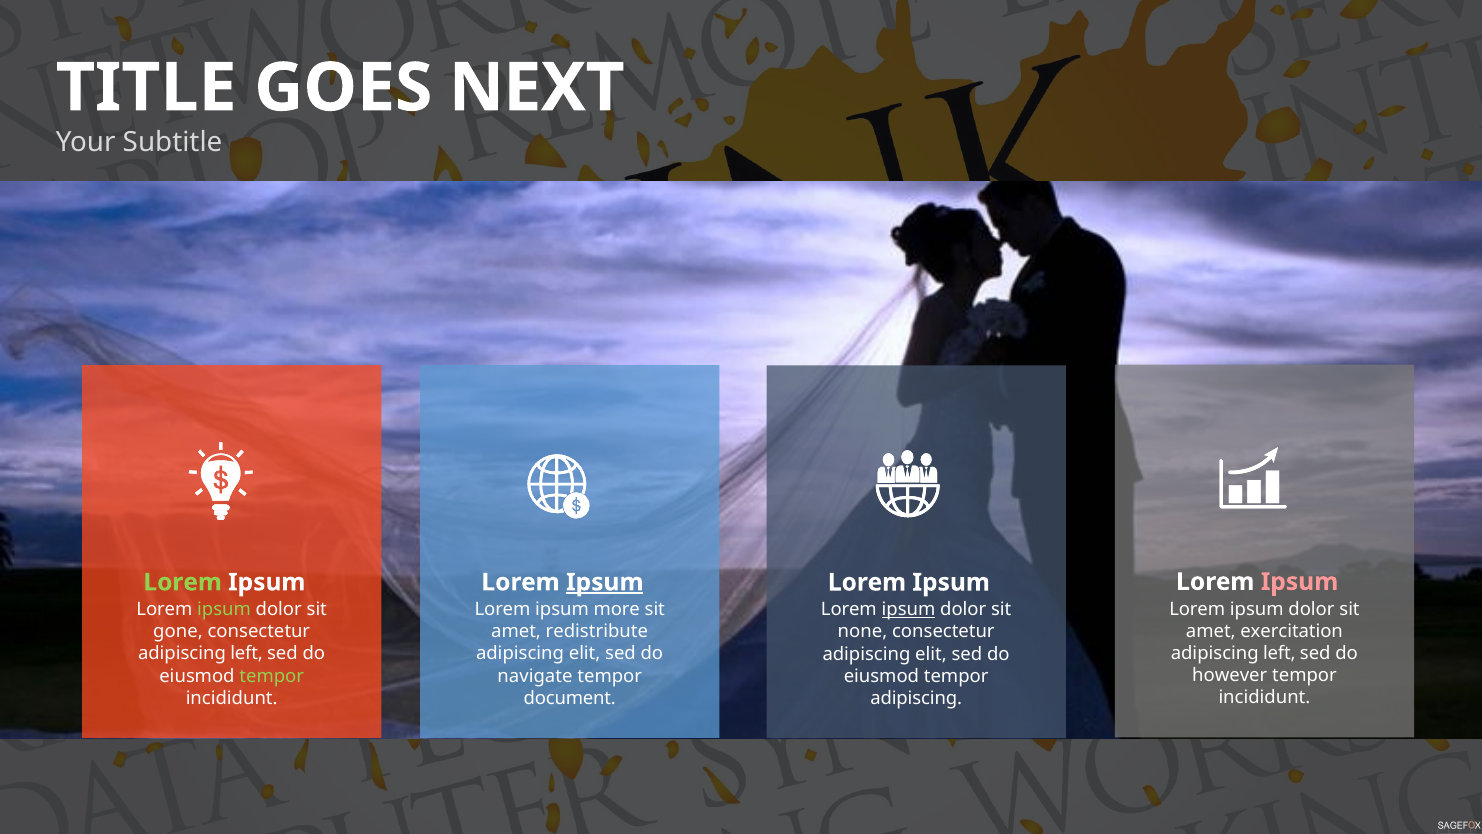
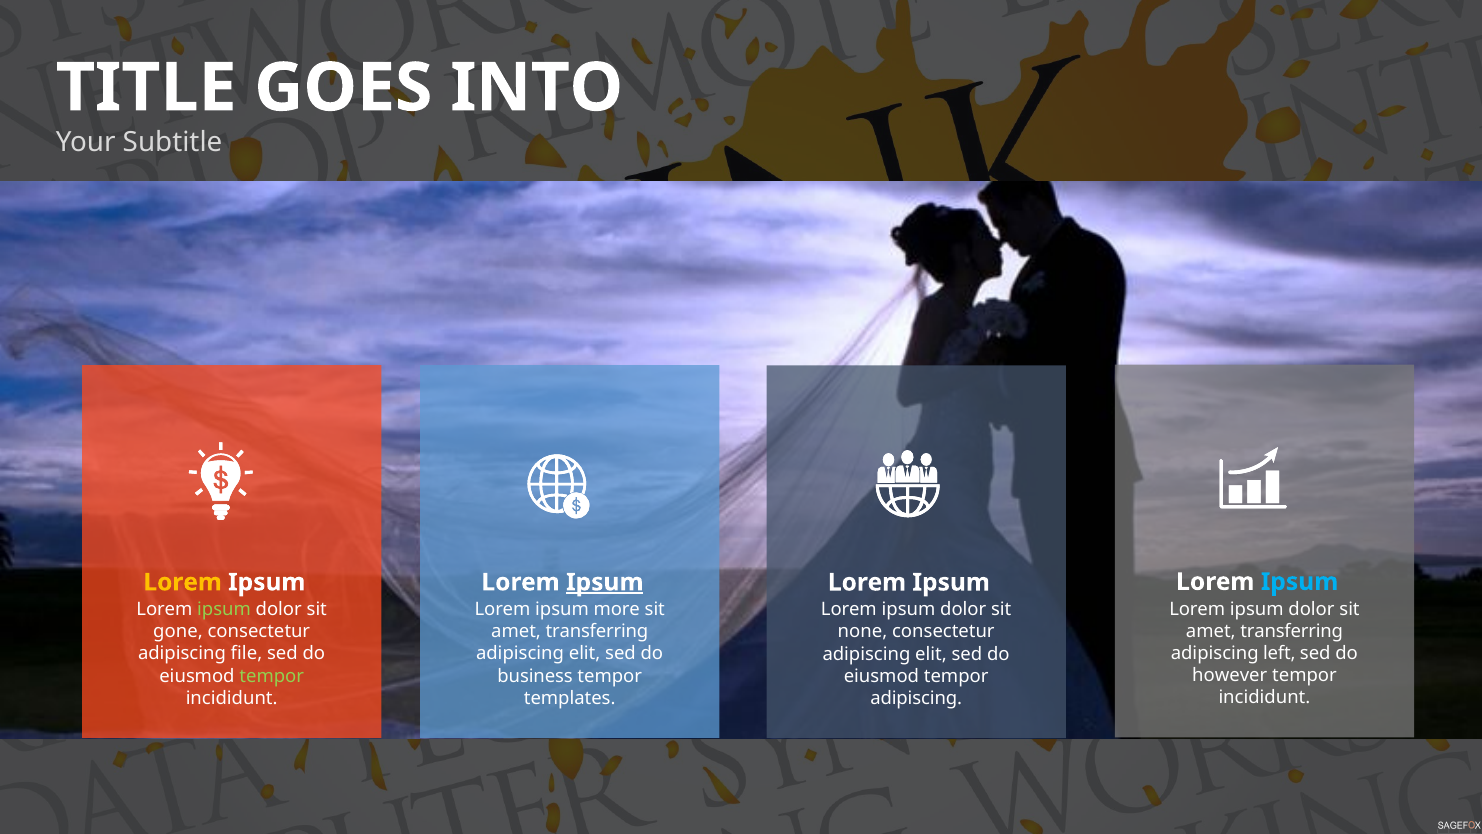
NEXT: NEXT -> INTO (537, 88)
Ipsum colour: pink -> light blue (1299, 582)
Lorem colour: light green -> yellow (183, 582)
ipsum underline: present -> none (908, 609)
exercitation: exercitation -> transferring (1292, 631)
redistribute: redistribute -> transferring (597, 631)
left: left -> file (246, 654)
navigate: navigate -> business (535, 676)
document: document -> templates (570, 698)
